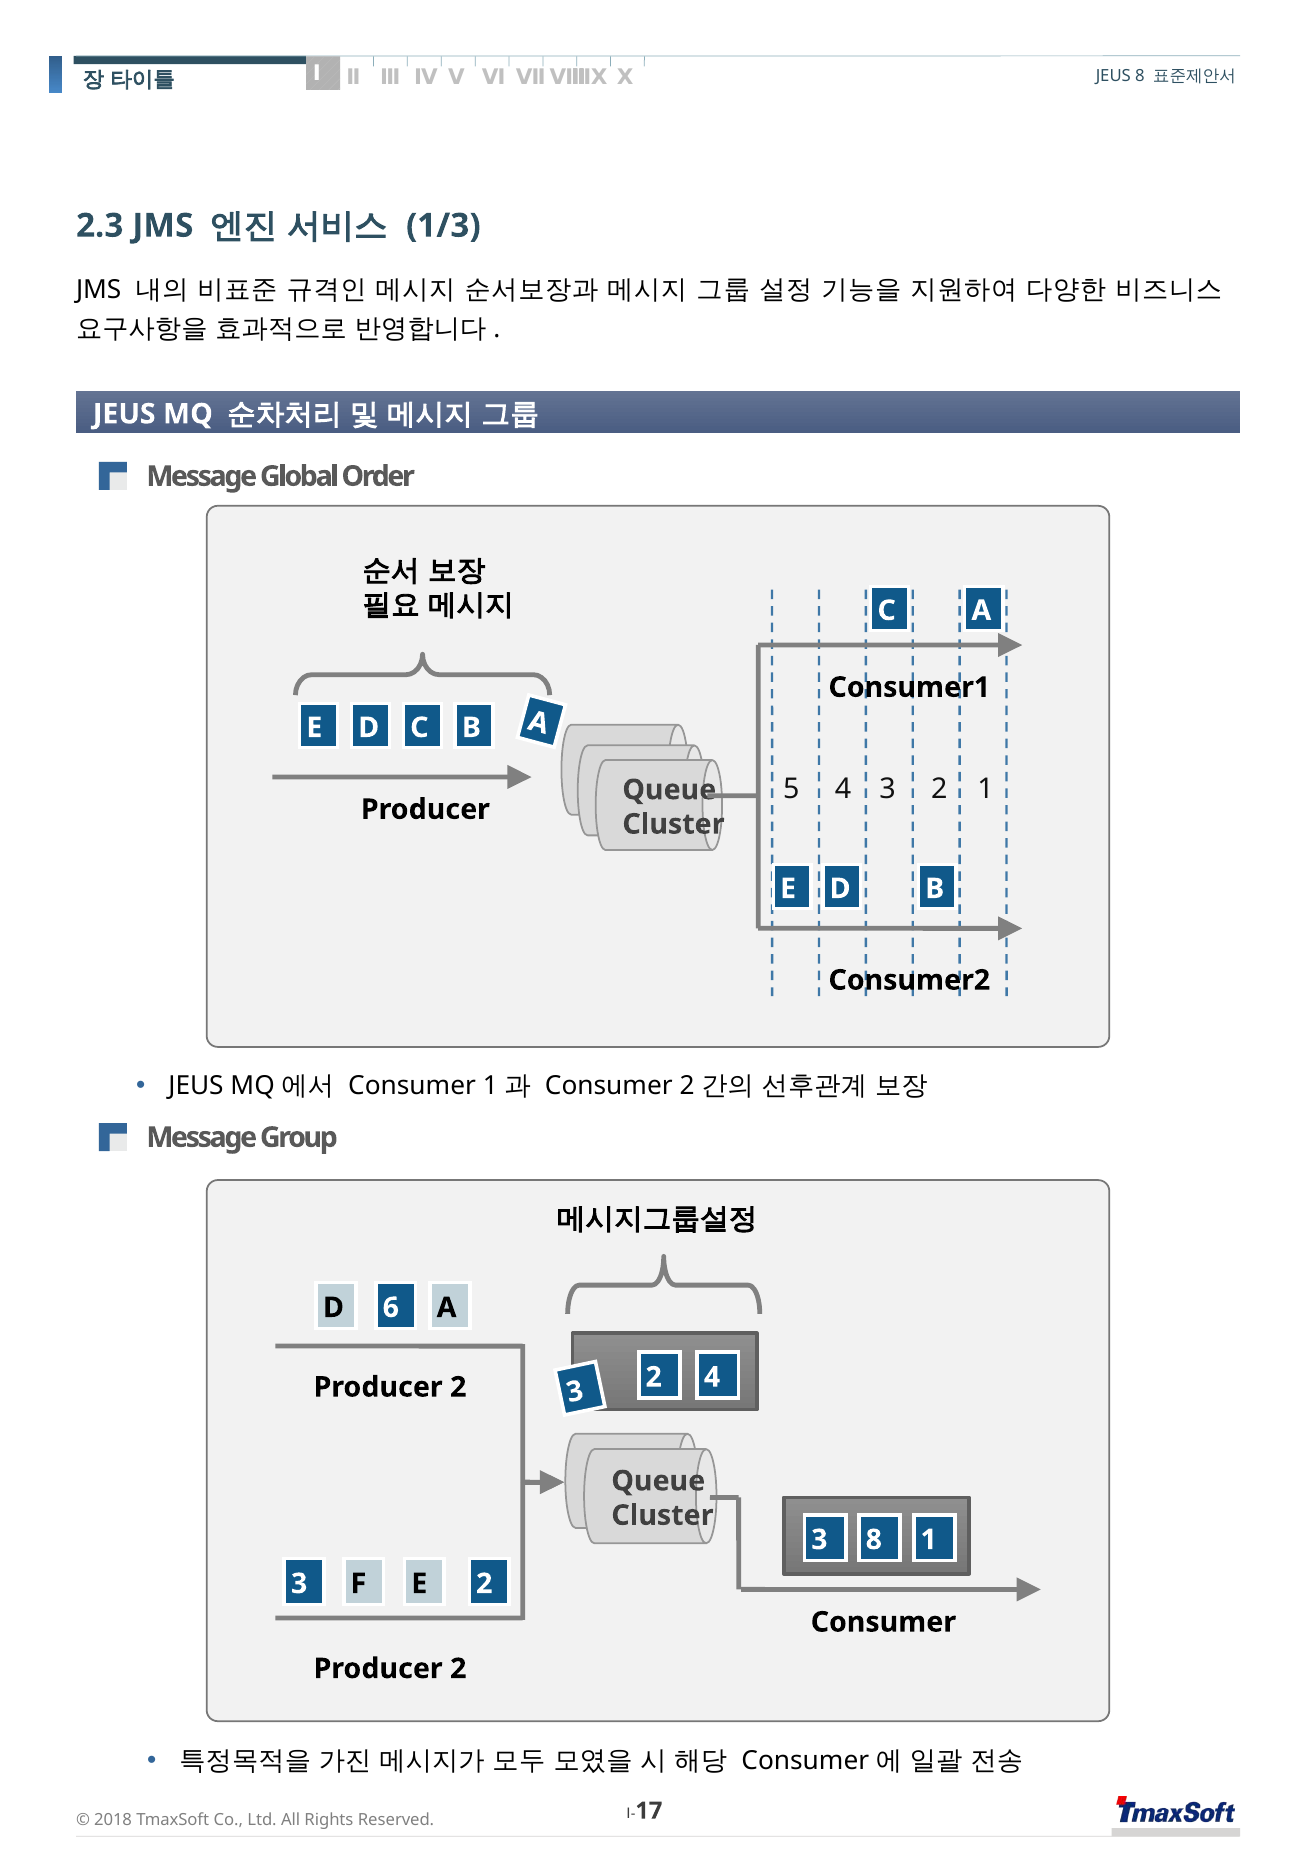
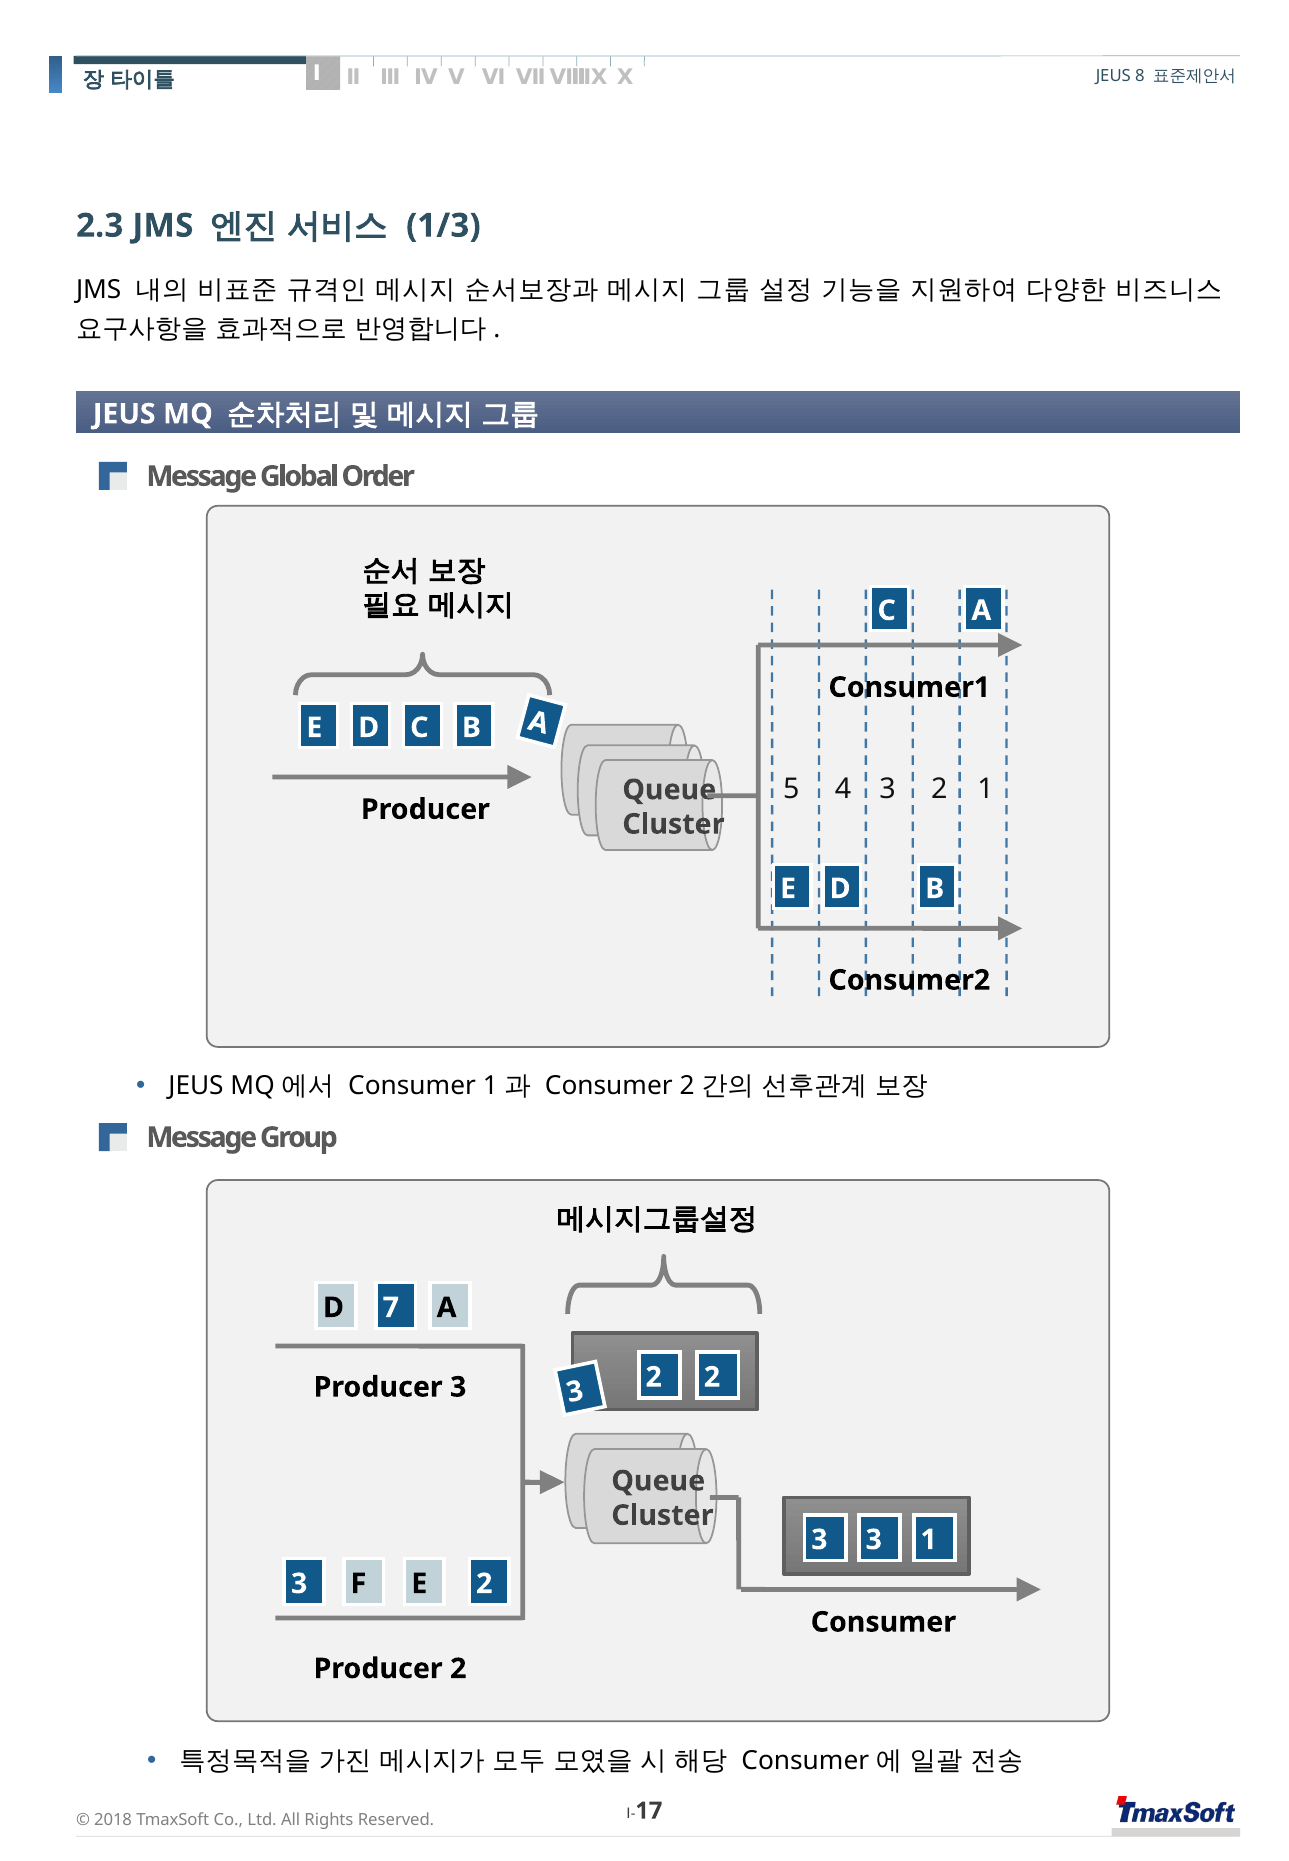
6: 6 -> 7 (391, 1308)
2: 2 -> 3 (458, 1388)
2 4: 4 -> 2 (712, 1378)
8: 8 -> 3 (874, 1540)
